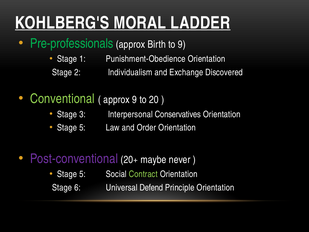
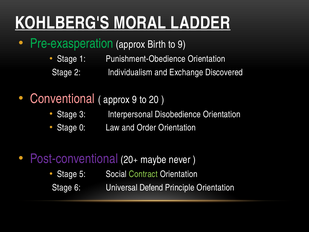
Pre-professionals: Pre-professionals -> Pre-exasperation (72, 43)
Conventional colour: light green -> pink (62, 99)
Conservatives: Conservatives -> Disobedience (178, 114)
5: 5 -> 0 (82, 127)
